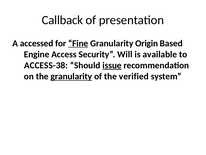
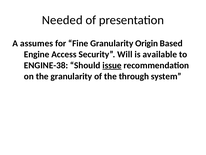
Callback: Callback -> Needed (62, 20)
accessed: accessed -> assumes (37, 43)
Fine underline: present -> none (78, 43)
ACCESS-38: ACCESS-38 -> ENGINE-38 (46, 65)
granularity underline: present -> none (71, 76)
verified: verified -> through (134, 76)
